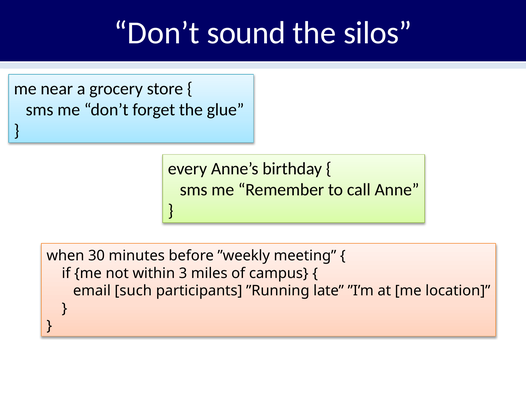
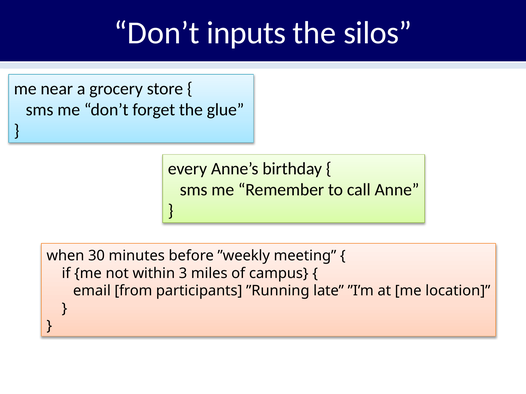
sound: sound -> inputs (246, 33)
such: such -> from (133, 291)
